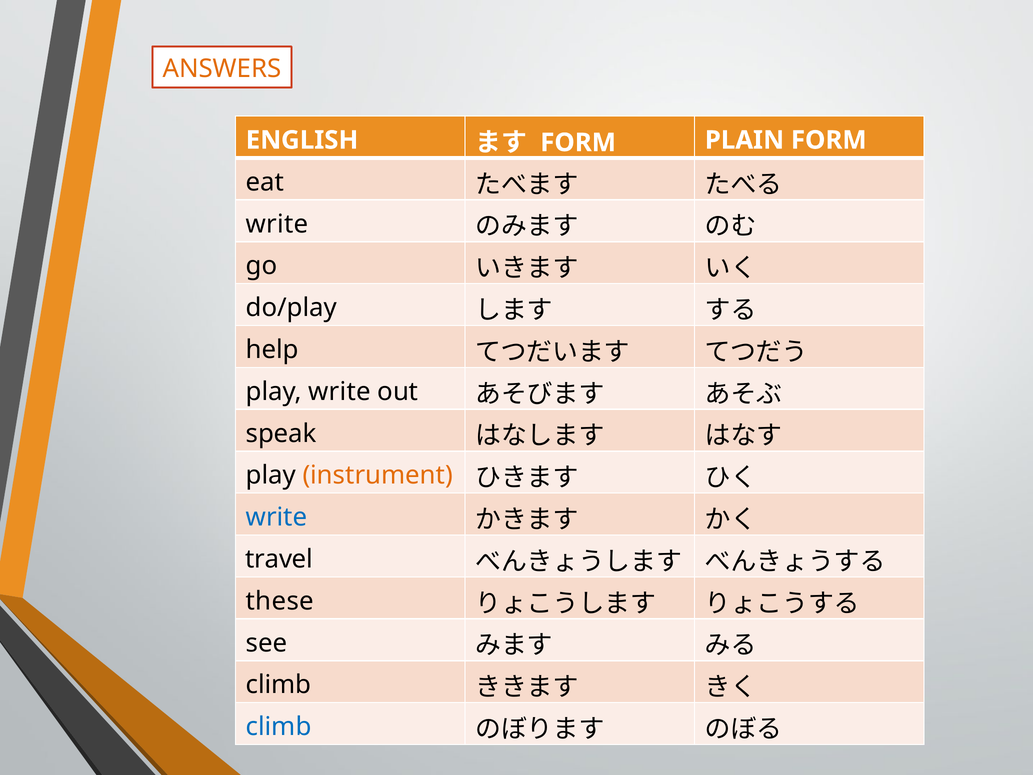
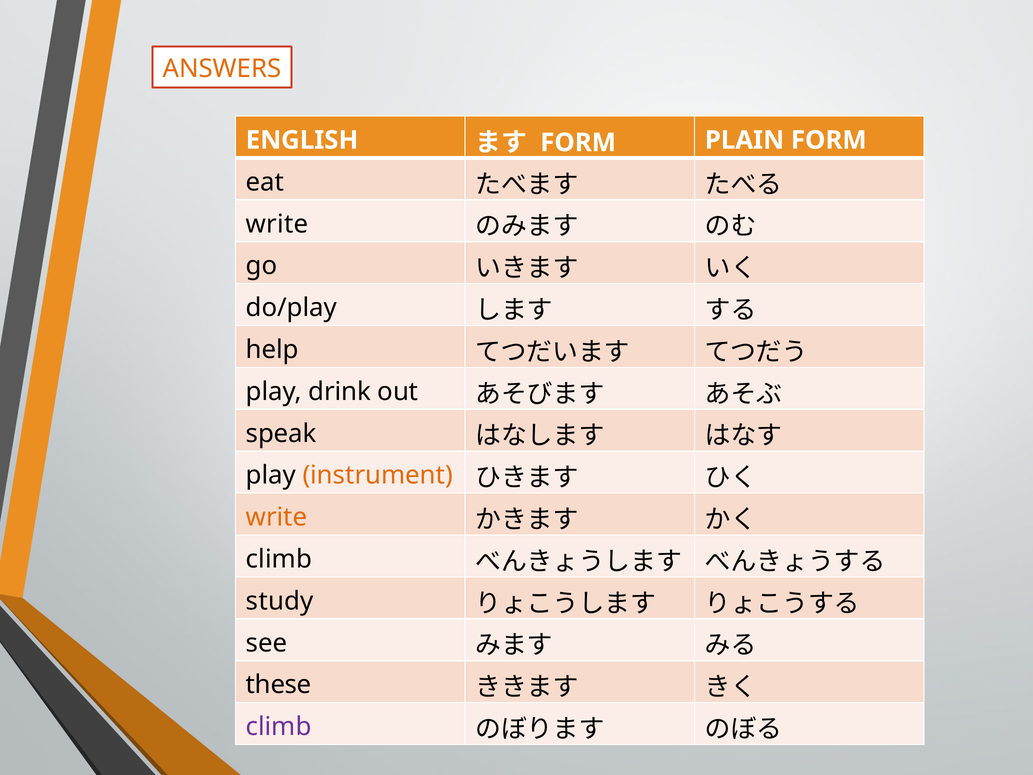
play write: write -> drink (340, 391)
write colour: blue -> orange (276, 517)
travel: travel -> climb (279, 559)
these: these -> study (280, 601)
climb: climb -> these (279, 685)
climb colour: blue -> purple (279, 727)
